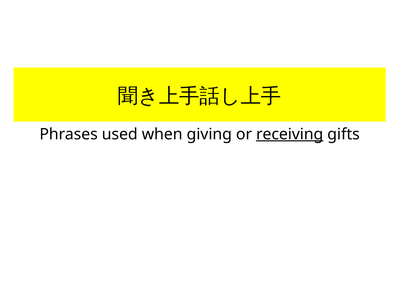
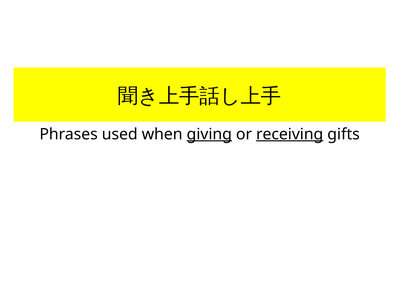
giving underline: none -> present (209, 134)
